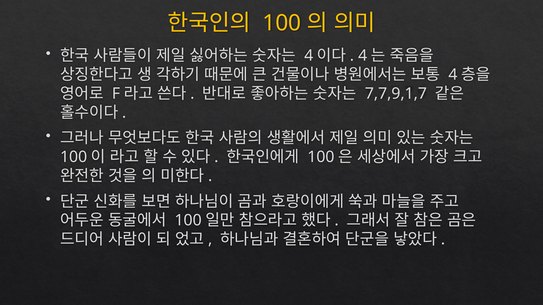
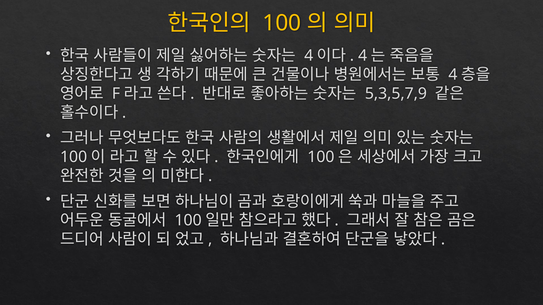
7,7,9,1,7: 7,7,9,1,7 -> 5,3,5,7,9 (396, 94)
